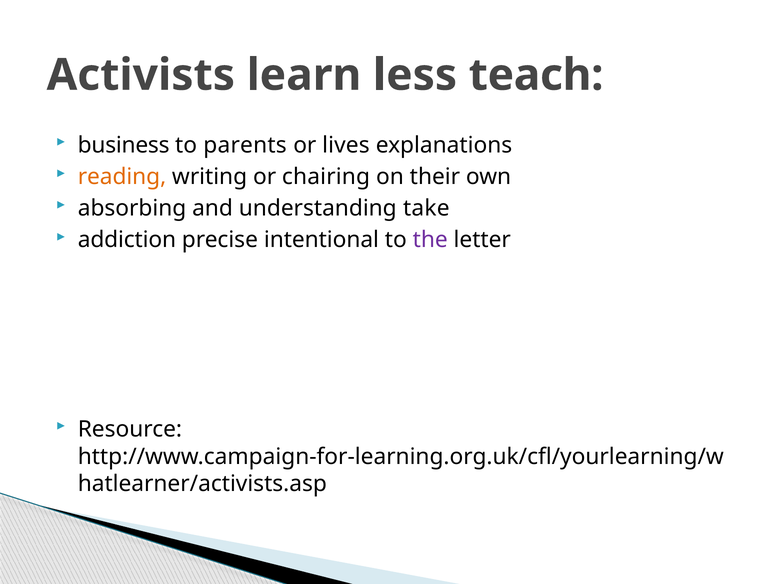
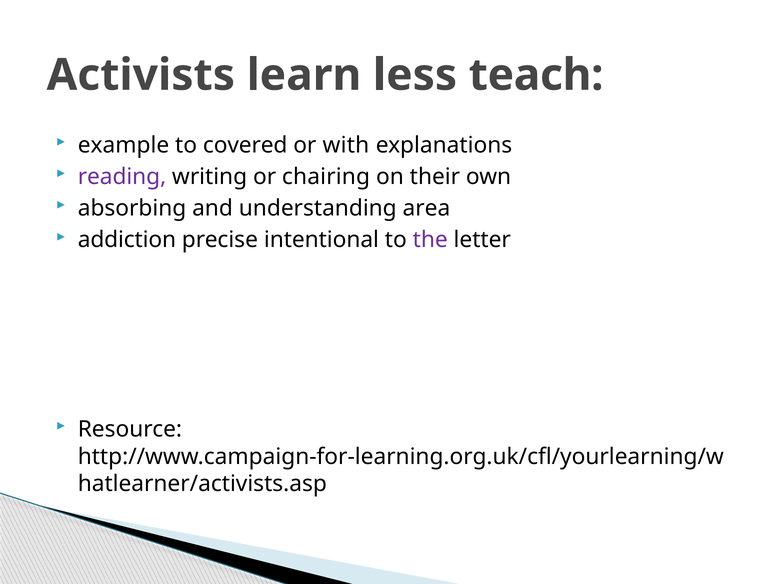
business: business -> example (124, 145)
parents: parents -> covered (245, 145)
lives: lives -> with (346, 145)
reading colour: orange -> purple (122, 177)
take: take -> area (426, 208)
